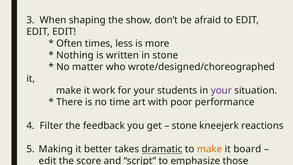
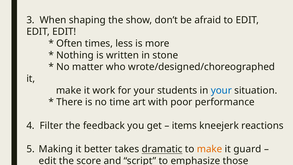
your colour: purple -> blue (221, 90)
stone: stone -> items (184, 125)
board: board -> guard (247, 149)
